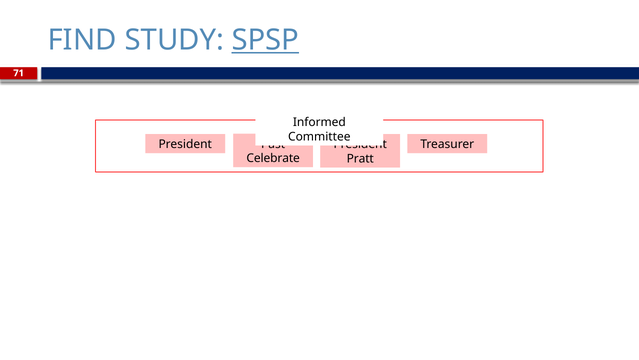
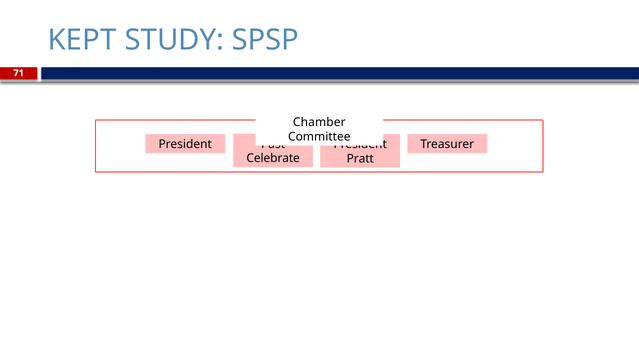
FIND: FIND -> KEPT (82, 40)
SPSP underline: present -> none (265, 40)
Informed: Informed -> Chamber (319, 122)
